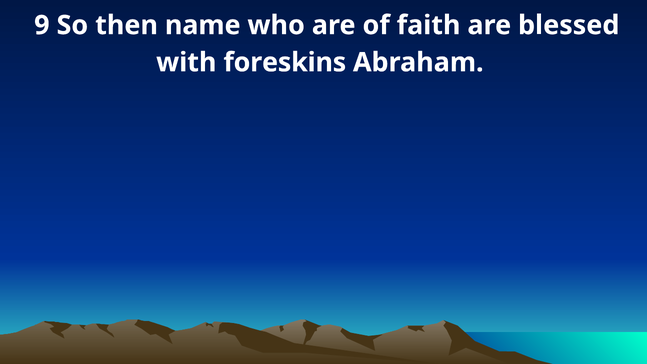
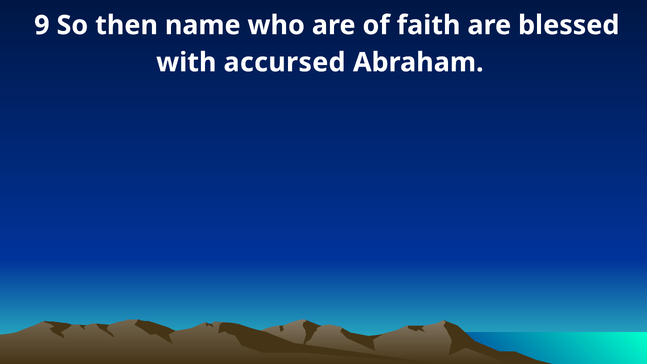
foreskins: foreskins -> accursed (285, 62)
